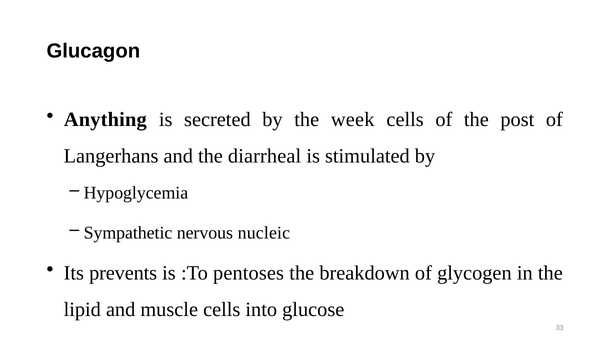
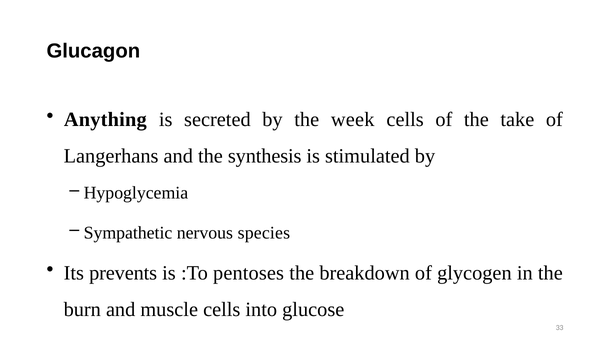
post: post -> take (517, 119)
diarrheal: diarrheal -> synthesis (265, 156)
nucleic: nucleic -> species (264, 233)
lipid: lipid -> burn (82, 310)
